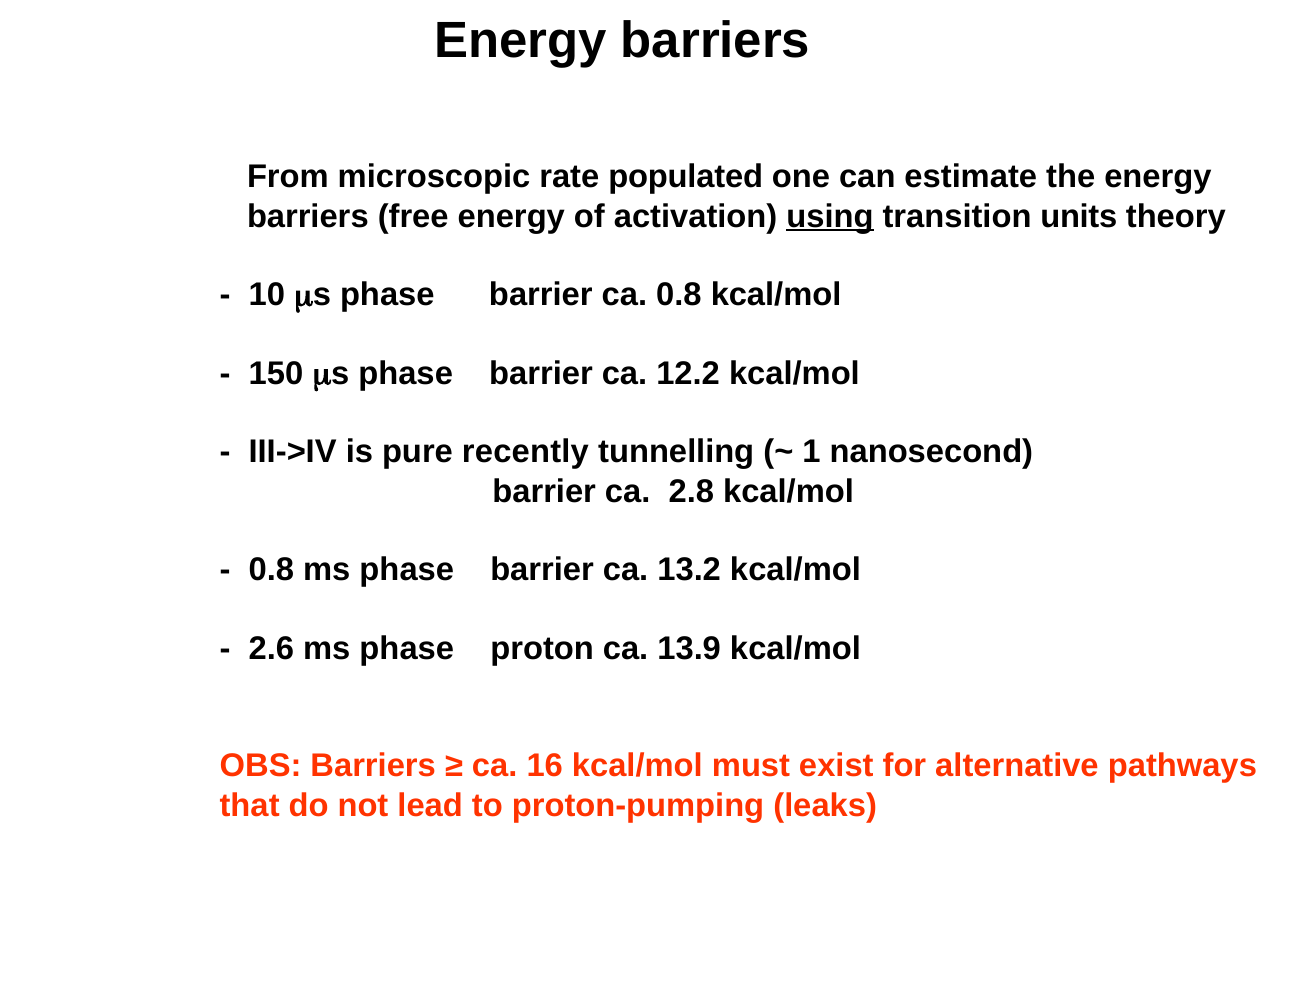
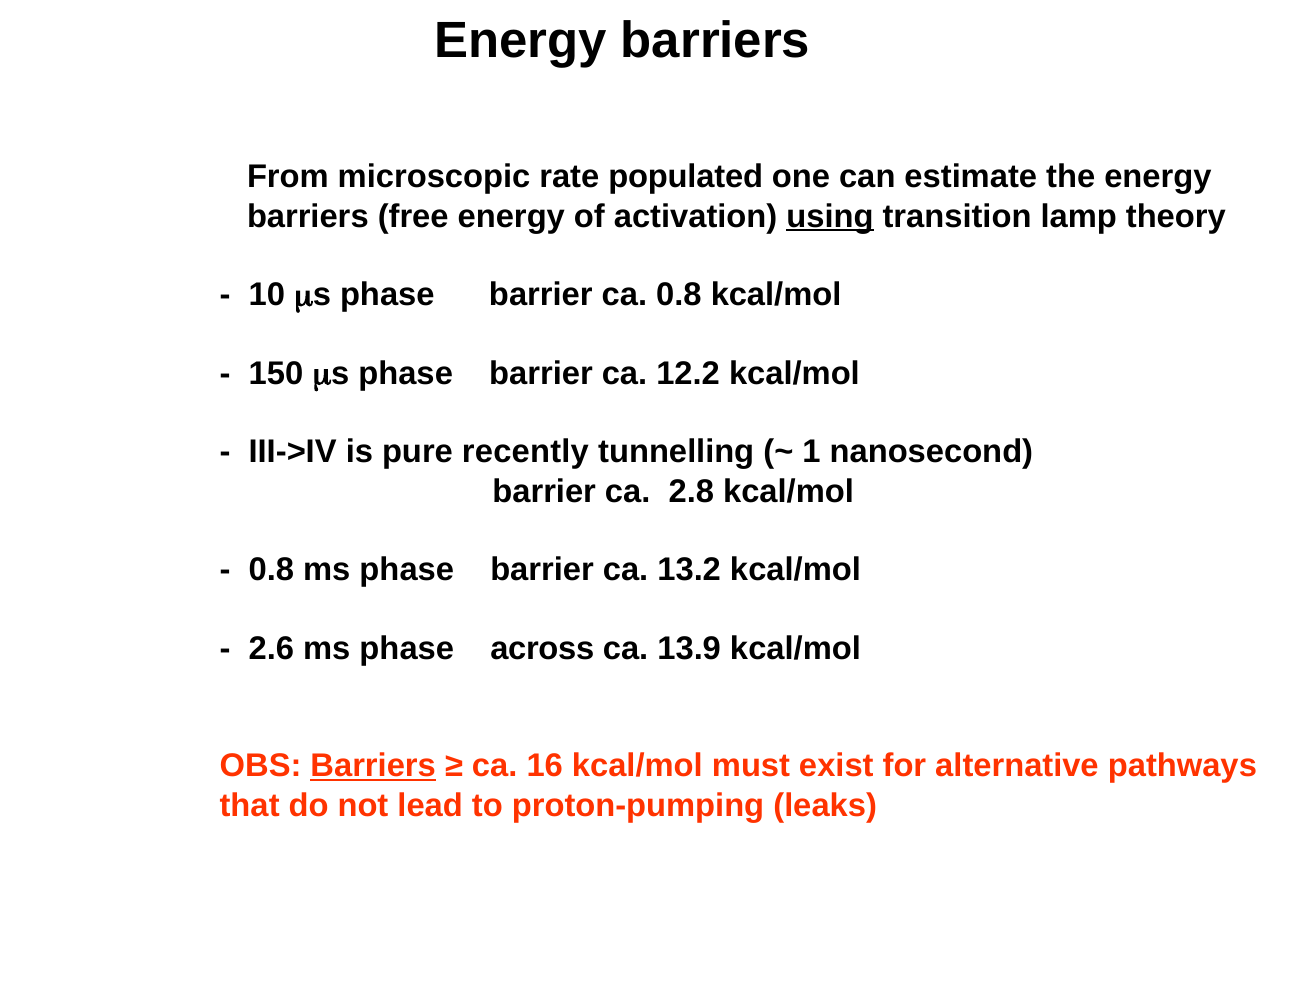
units: units -> lamp (1079, 216)
proton: proton -> across (542, 648)
Barriers underline: none -> present (373, 766)
